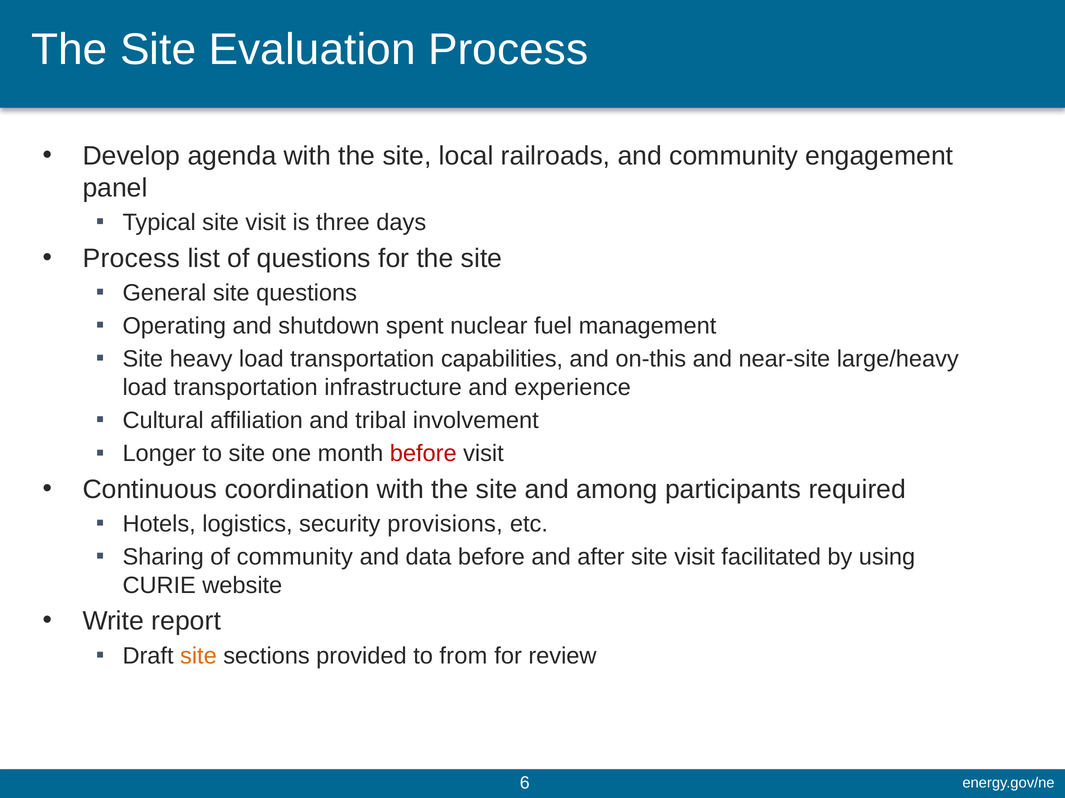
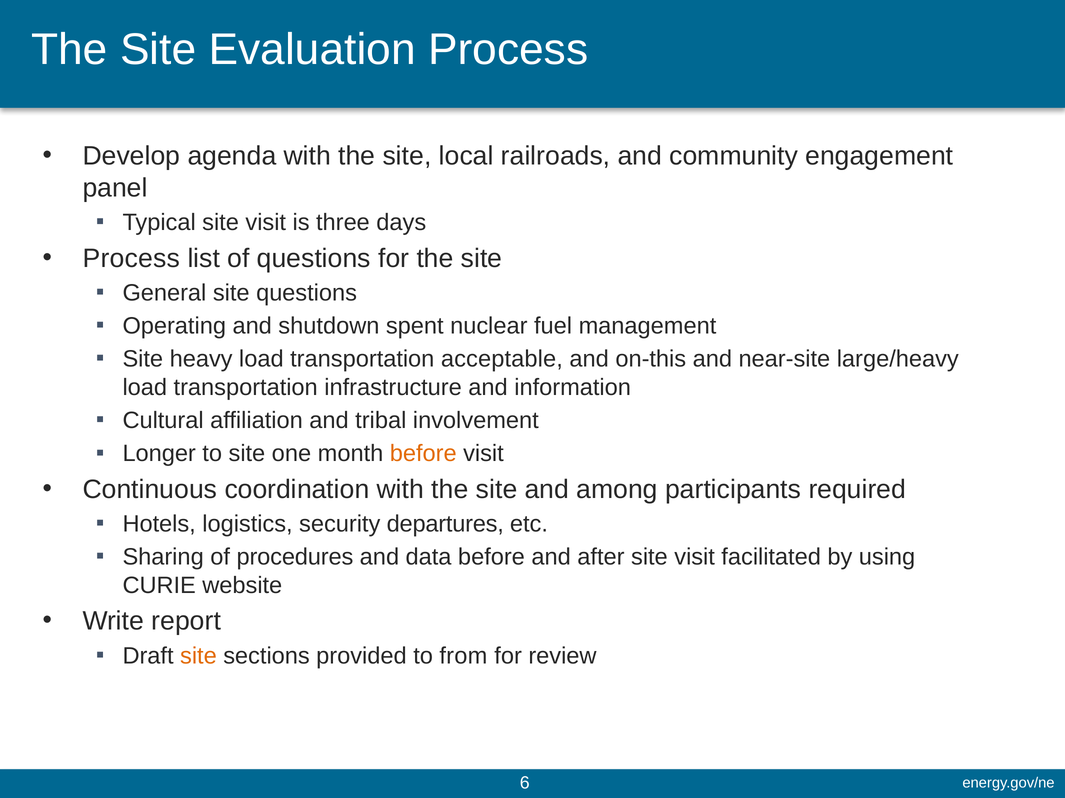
capabilities: capabilities -> acceptable (502, 359)
experience: experience -> information (573, 388)
before colour: red -> orange (423, 454)
provisions: provisions -> departures (445, 524)
of community: community -> procedures (295, 558)
